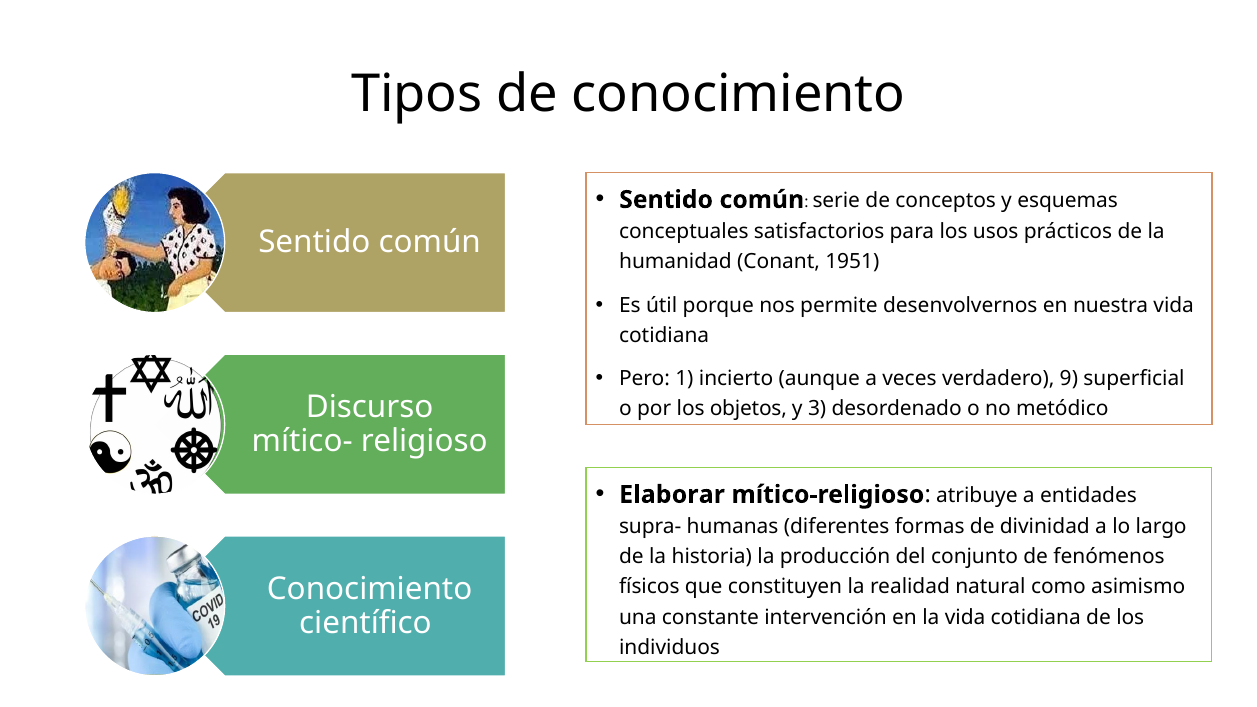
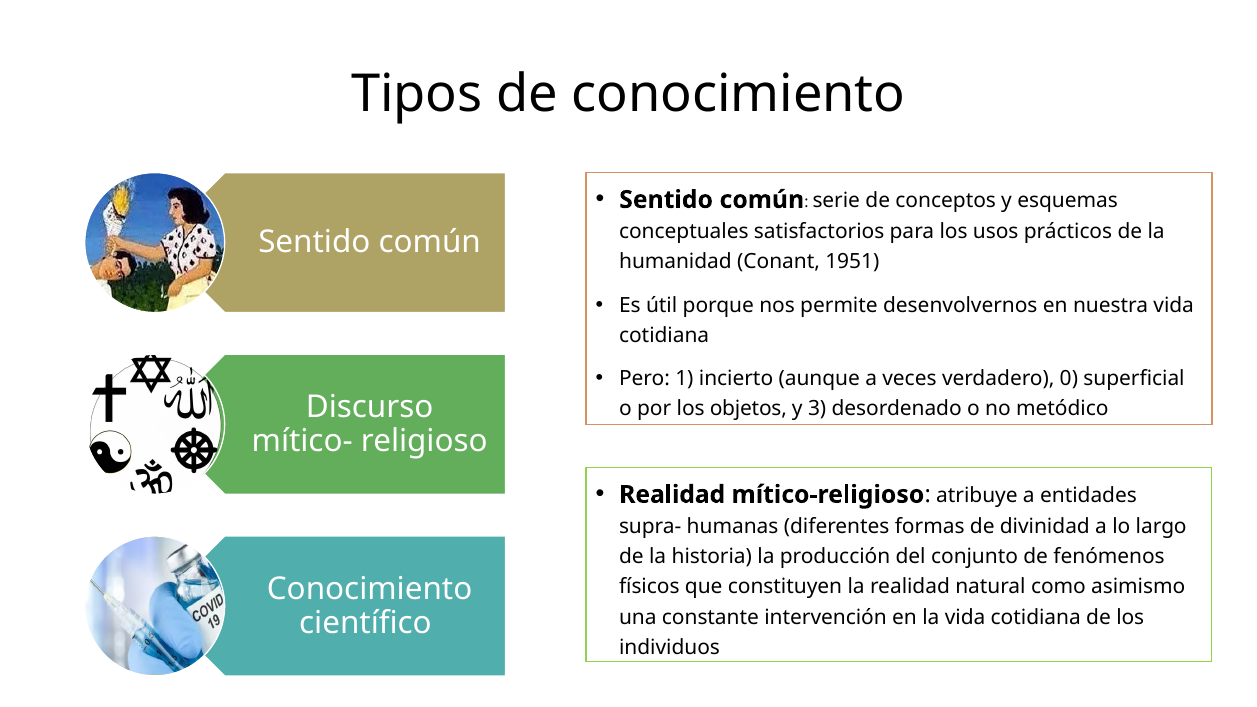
9: 9 -> 0 (1069, 379)
Elaborar: Elaborar -> Realidad (672, 495)
